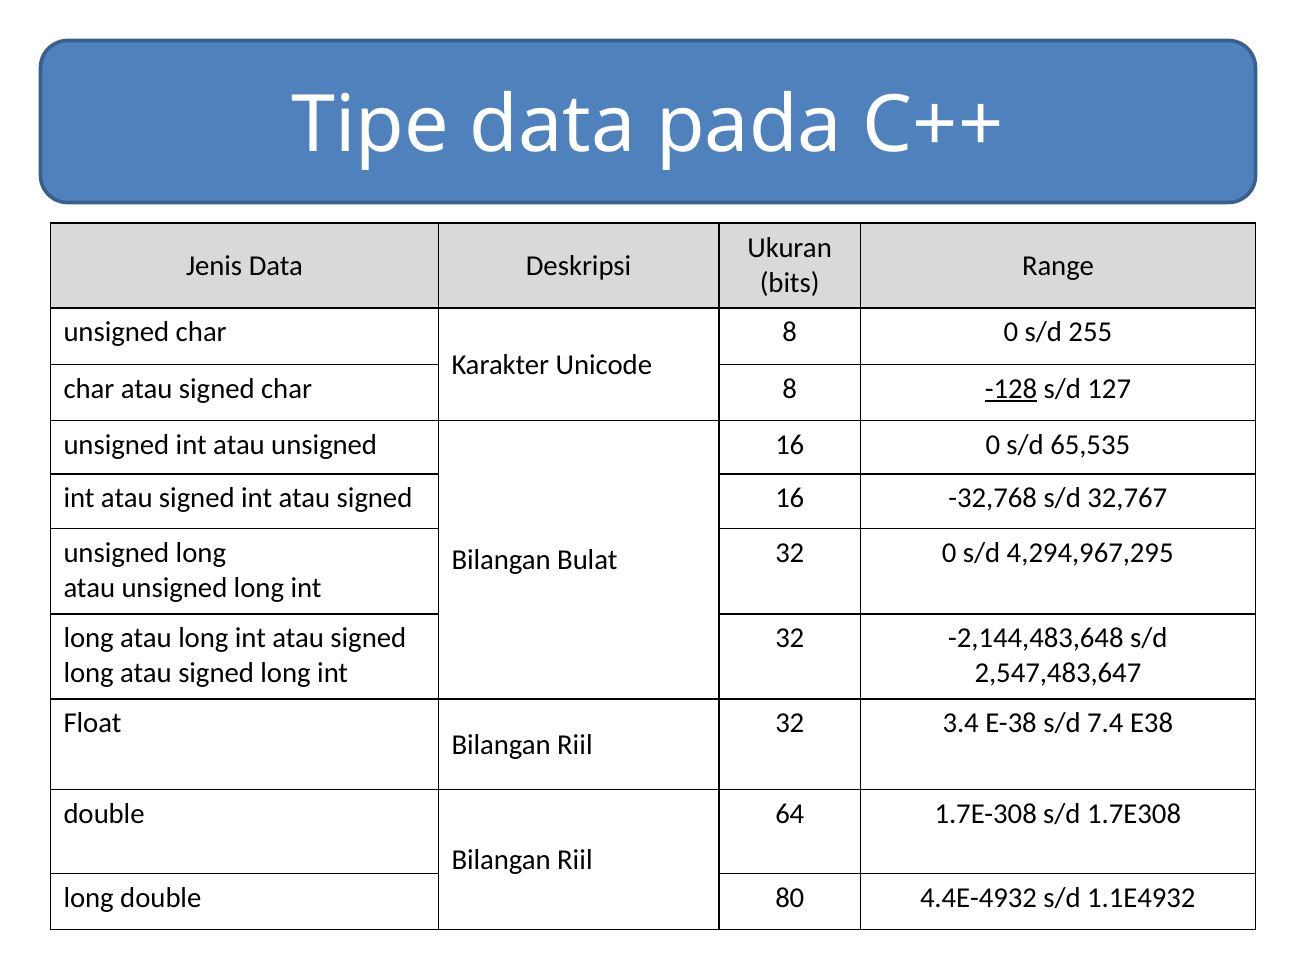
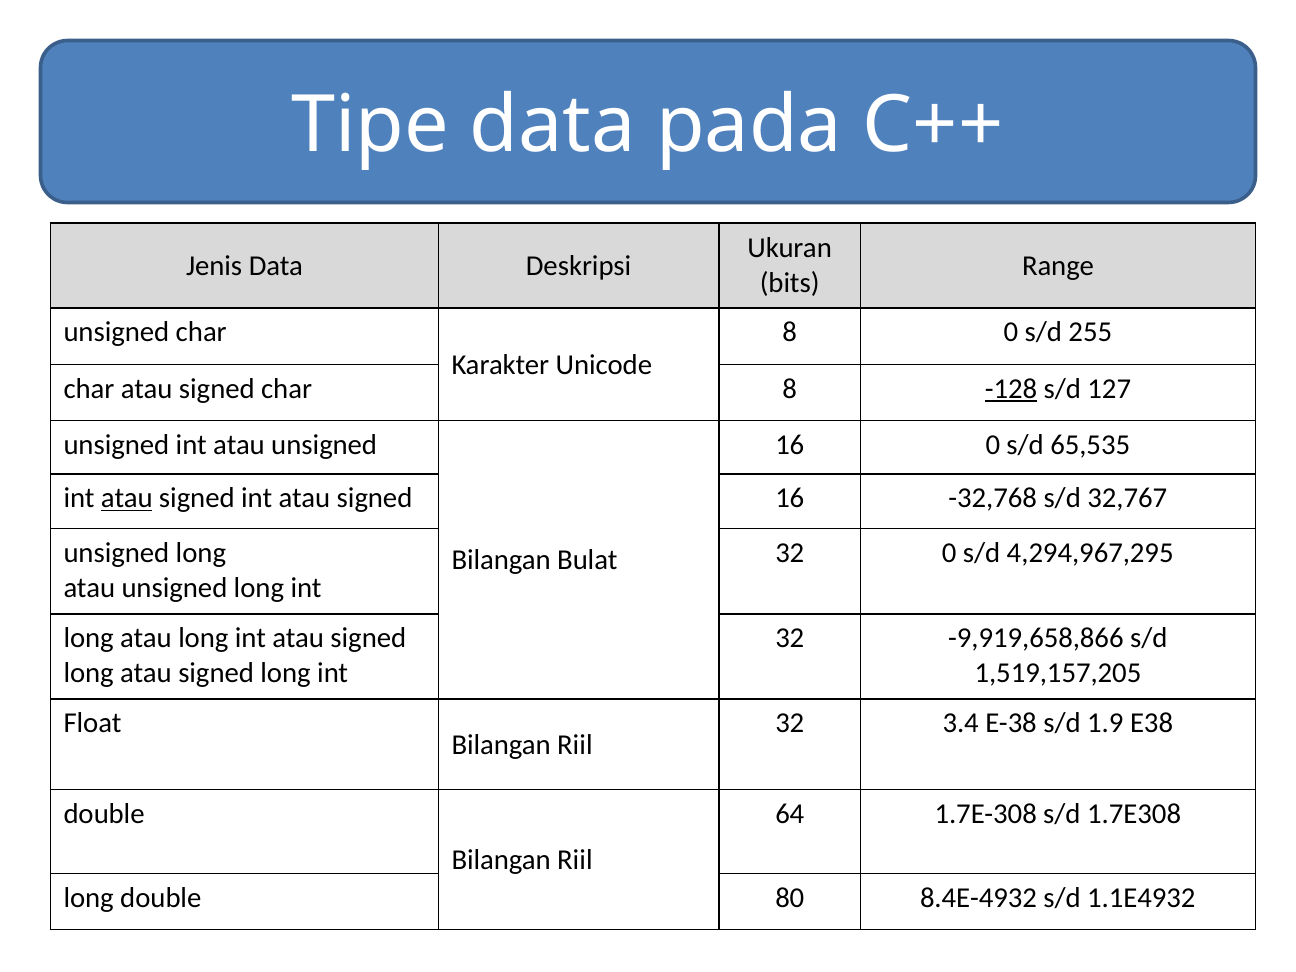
atau underline: none -> present (127, 498)
-2,144,483,648: -2,144,483,648 -> -9,919,658,866 (1036, 638)
2,547,483,647: 2,547,483,647 -> 1,519,157,205 (1058, 673)
7.4: 7.4 -> 1.9 (1105, 723)
4.4E-4932: 4.4E-4932 -> 8.4E-4932 (978, 898)
